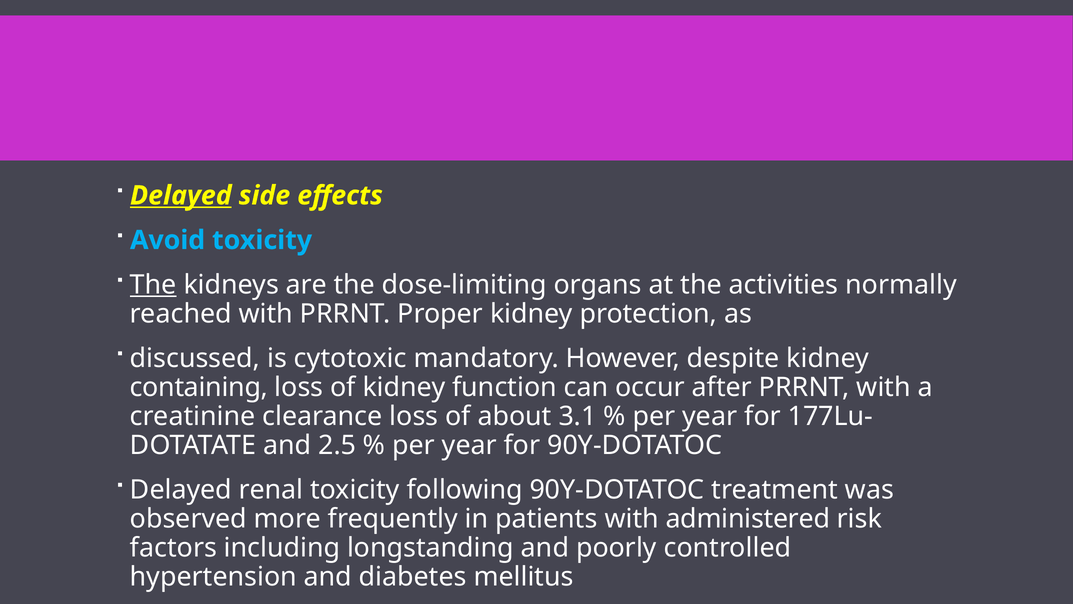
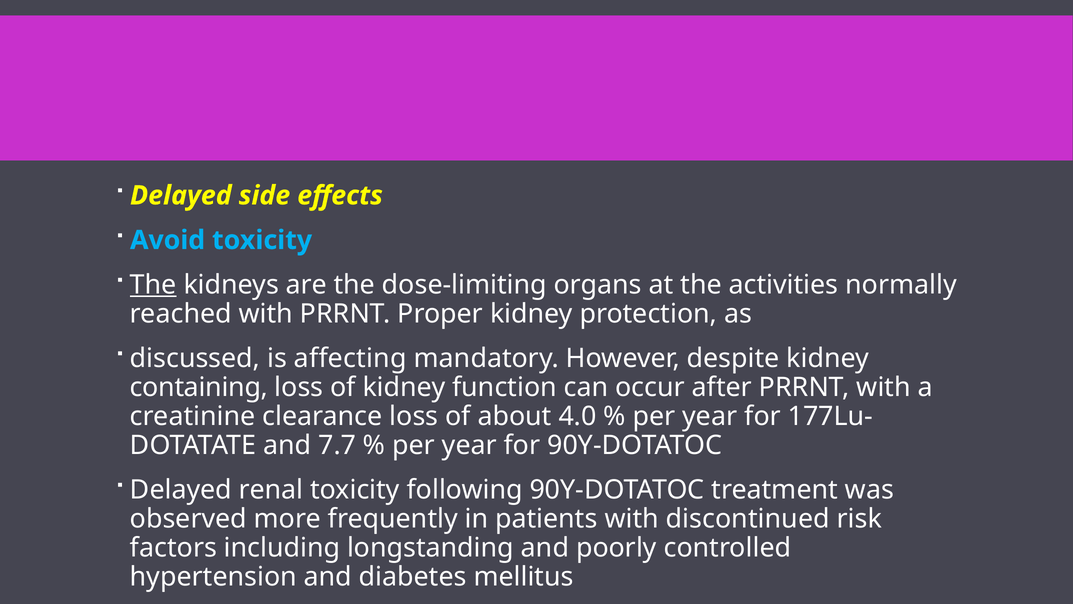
Delayed underline: present -> none (181, 195)
cytotoxic: cytotoxic -> affecting (350, 358)
3.1: 3.1 -> 4.0 (577, 416)
2.5: 2.5 -> 7.7 (337, 445)
administered: administered -> discontinued (748, 519)
